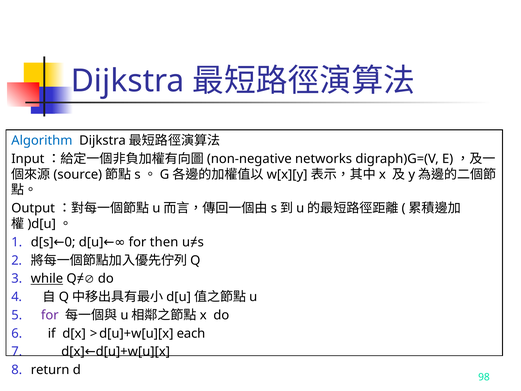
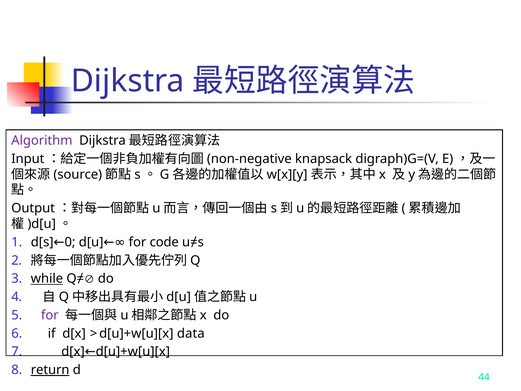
Algorithm colour: blue -> purple (42, 140)
networks: networks -> knapsack (324, 159)
then: then -> code (164, 242)
each: each -> data (191, 333)
return underline: none -> present (50, 370)
98: 98 -> 44 (484, 377)
